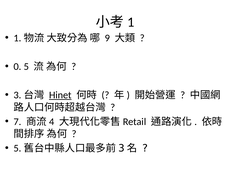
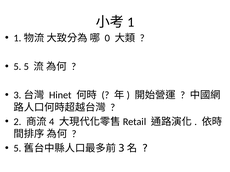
9: 9 -> 0 (107, 38)
0: 0 -> 5 (18, 67)
Hinet underline: present -> none (60, 95)
7: 7 -> 2 (18, 122)
